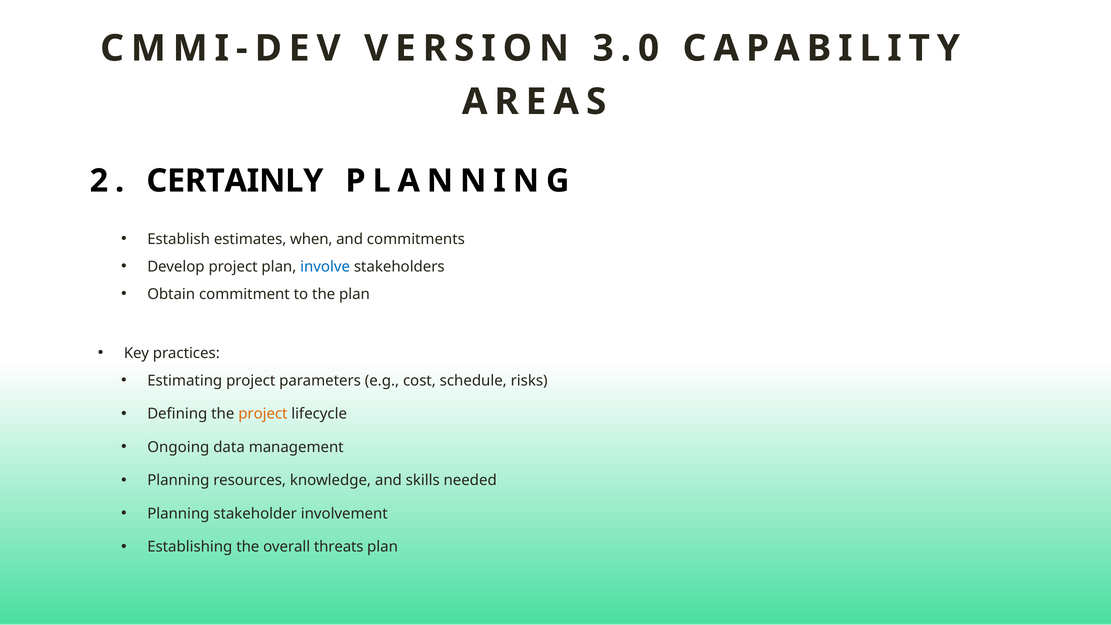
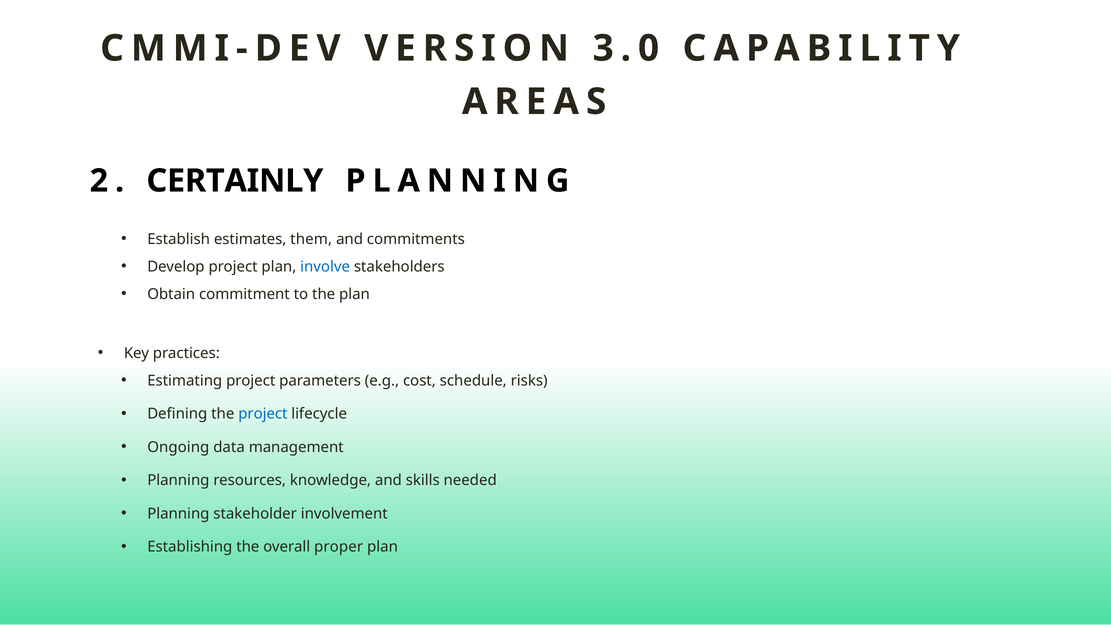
when: when -> them (311, 239)
project colour: orange -> blue (263, 414)
threats: threats -> proper (339, 547)
